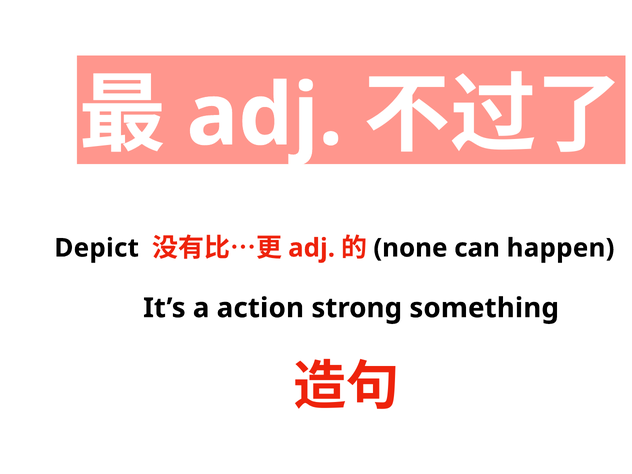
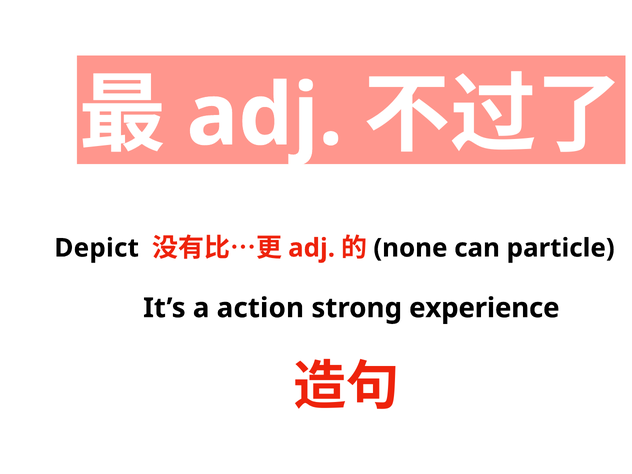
happen: happen -> particle (561, 248)
something: something -> experience (484, 308)
